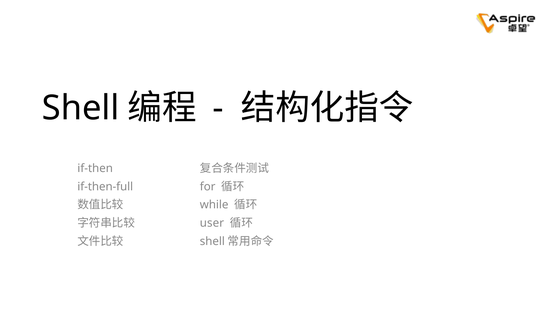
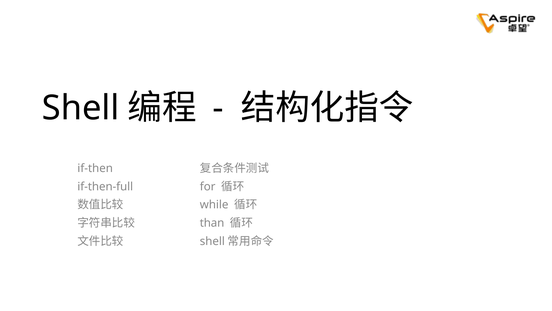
user: user -> than (212, 223)
